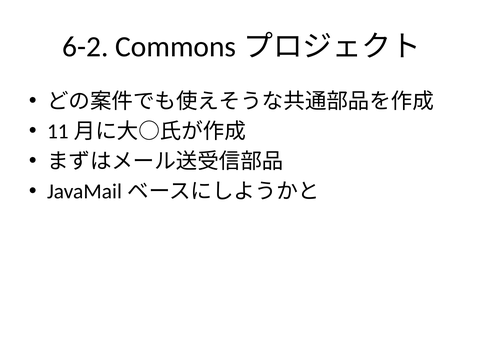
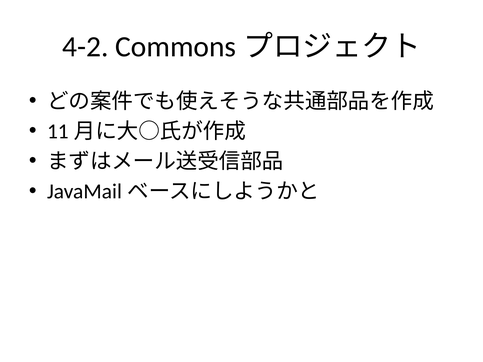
6-2: 6-2 -> 4-2 (85, 47)
